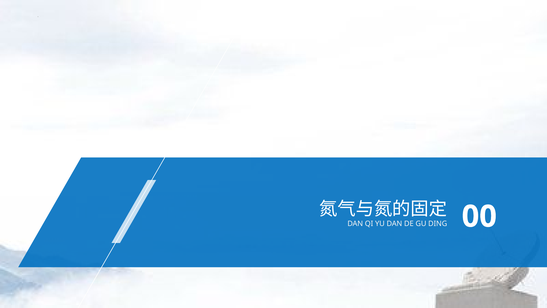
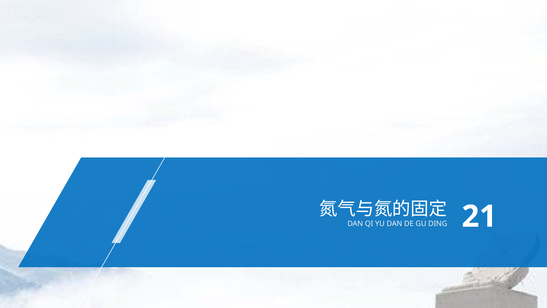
00: 00 -> 21 (479, 216)
